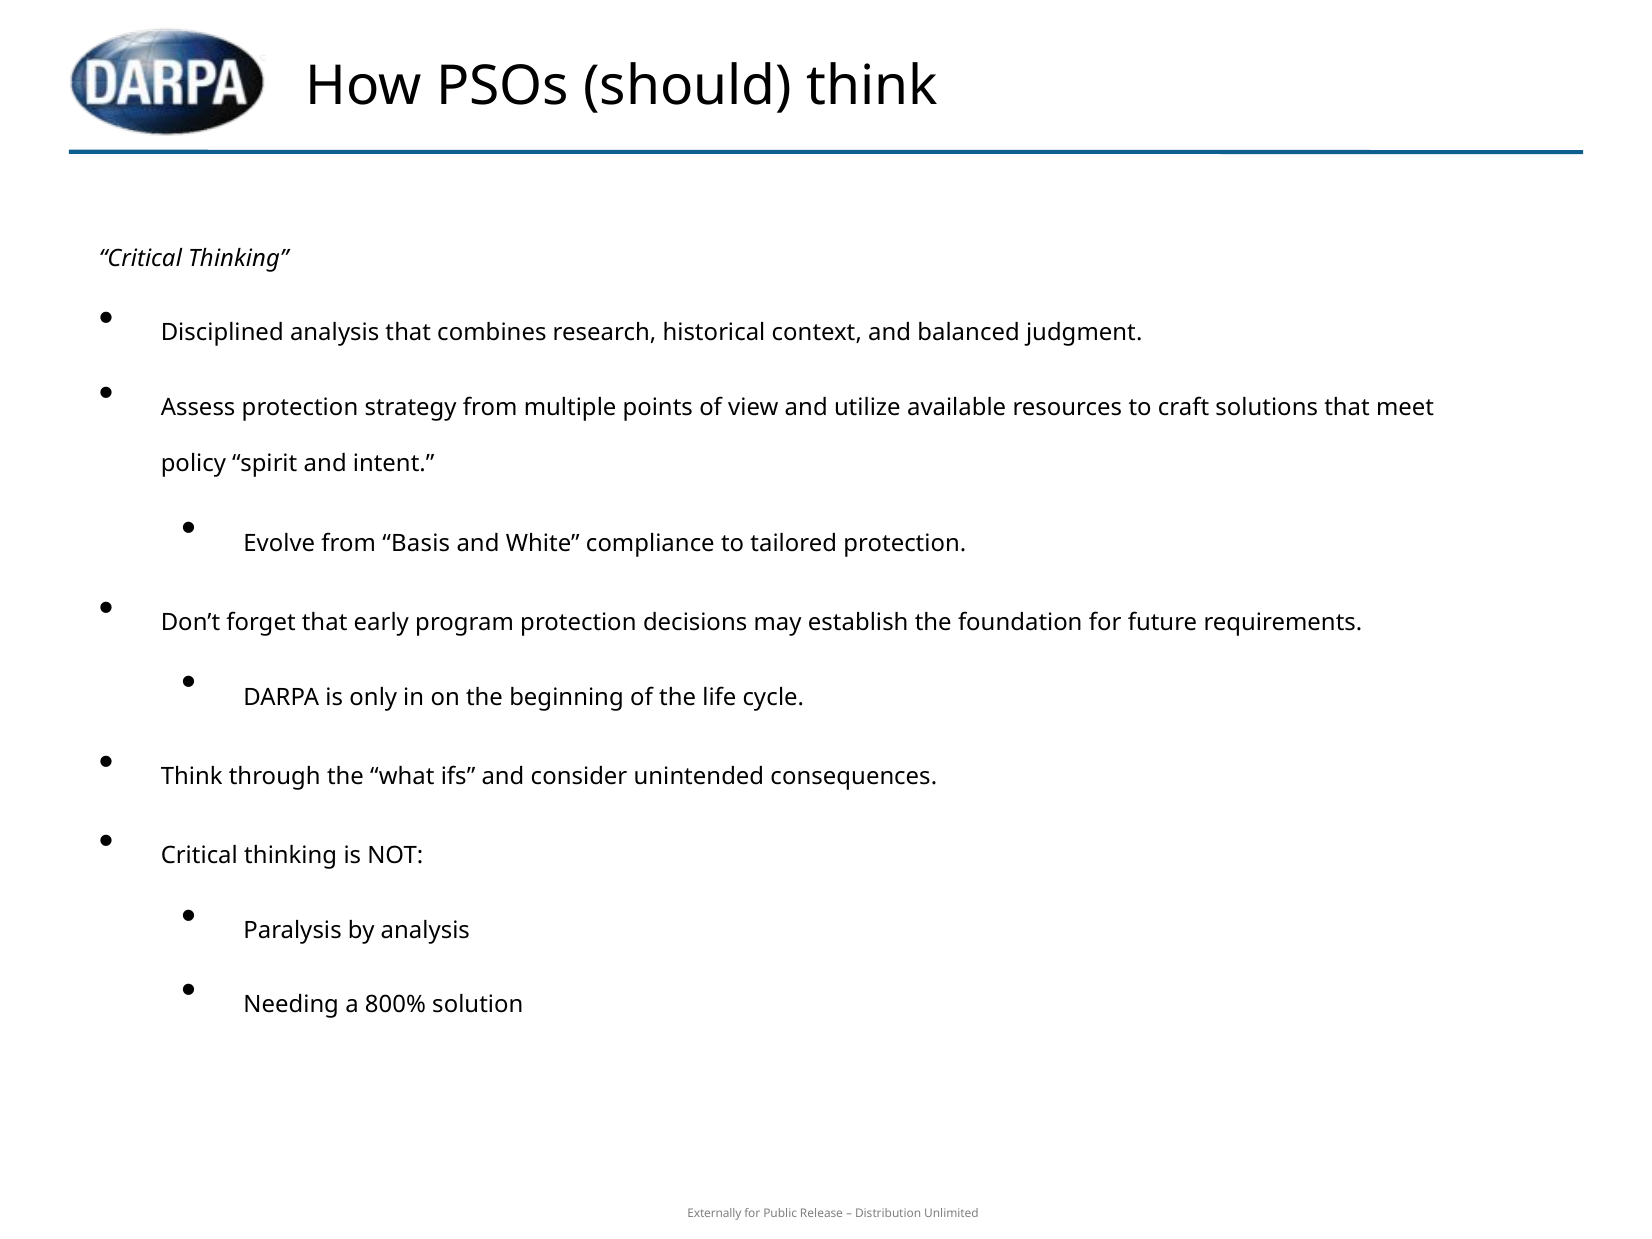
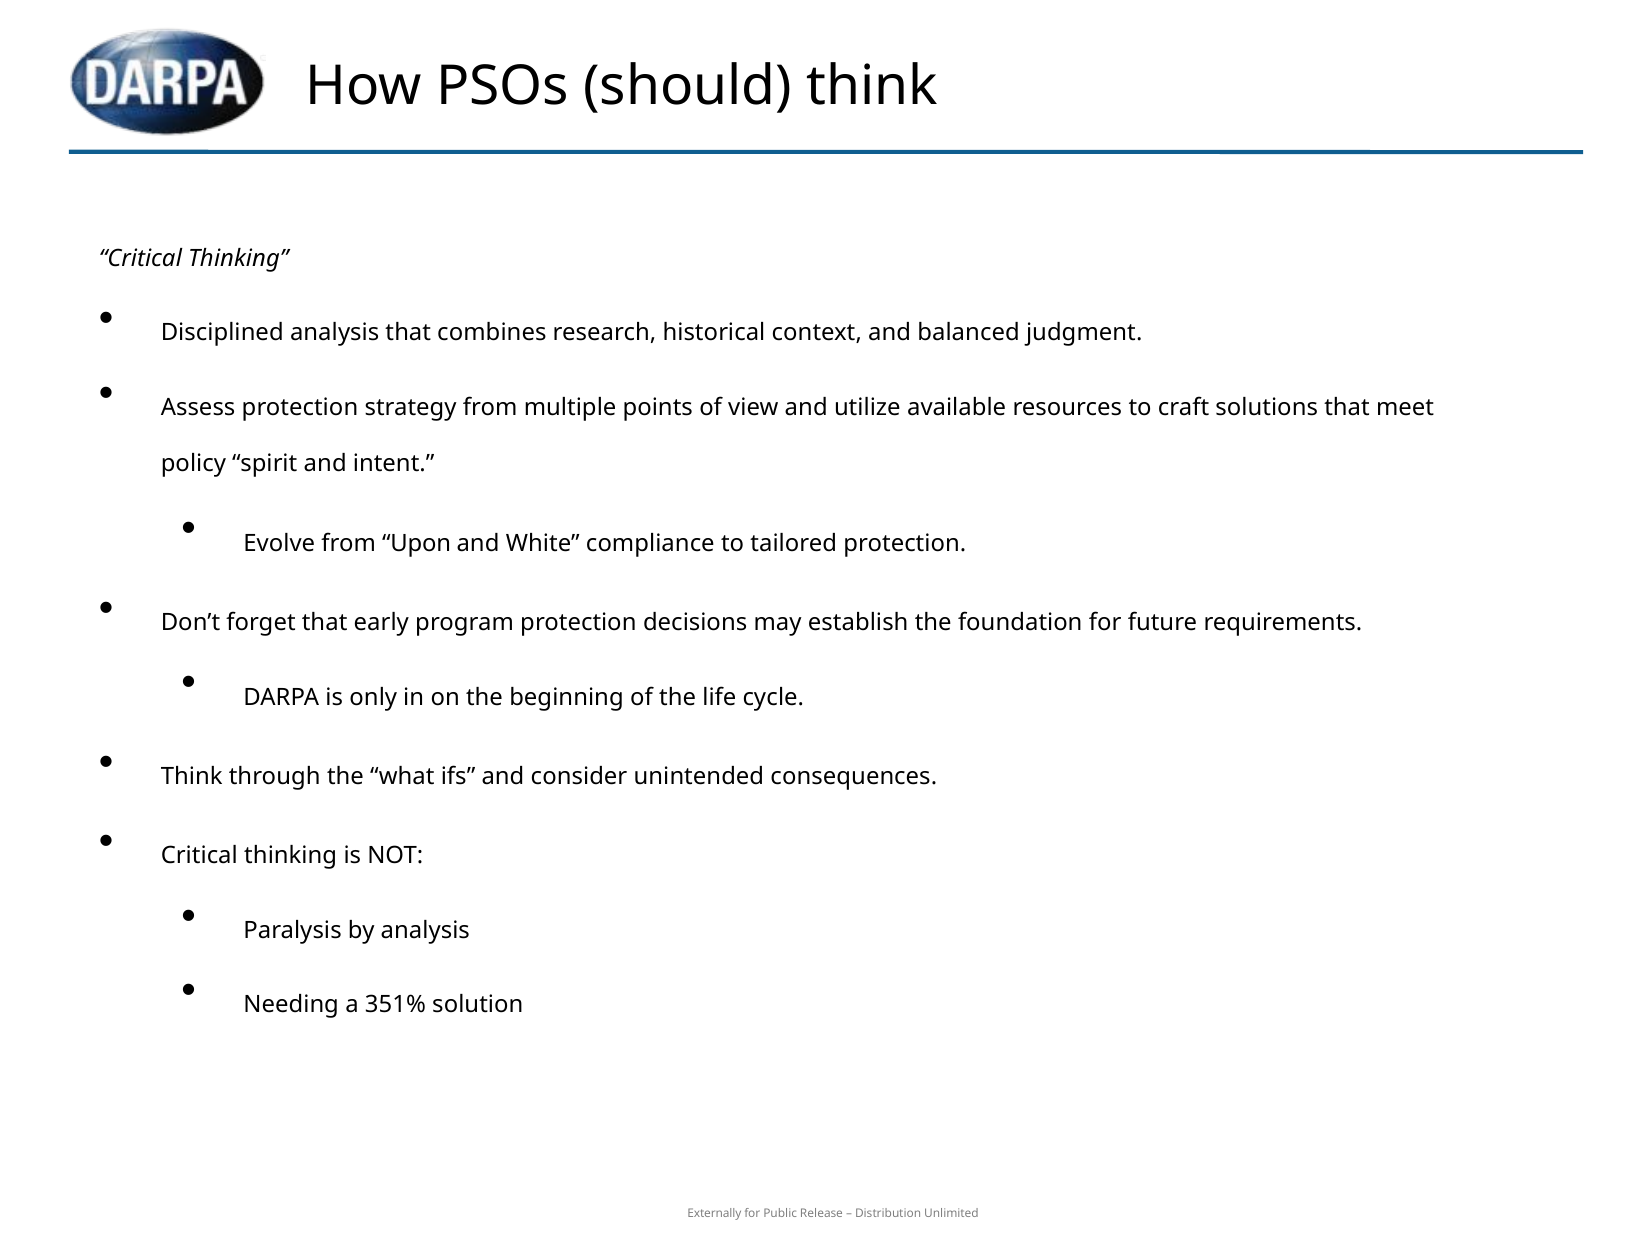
Basis: Basis -> Upon (417, 543)
800%: 800% -> 351% (395, 1005)
